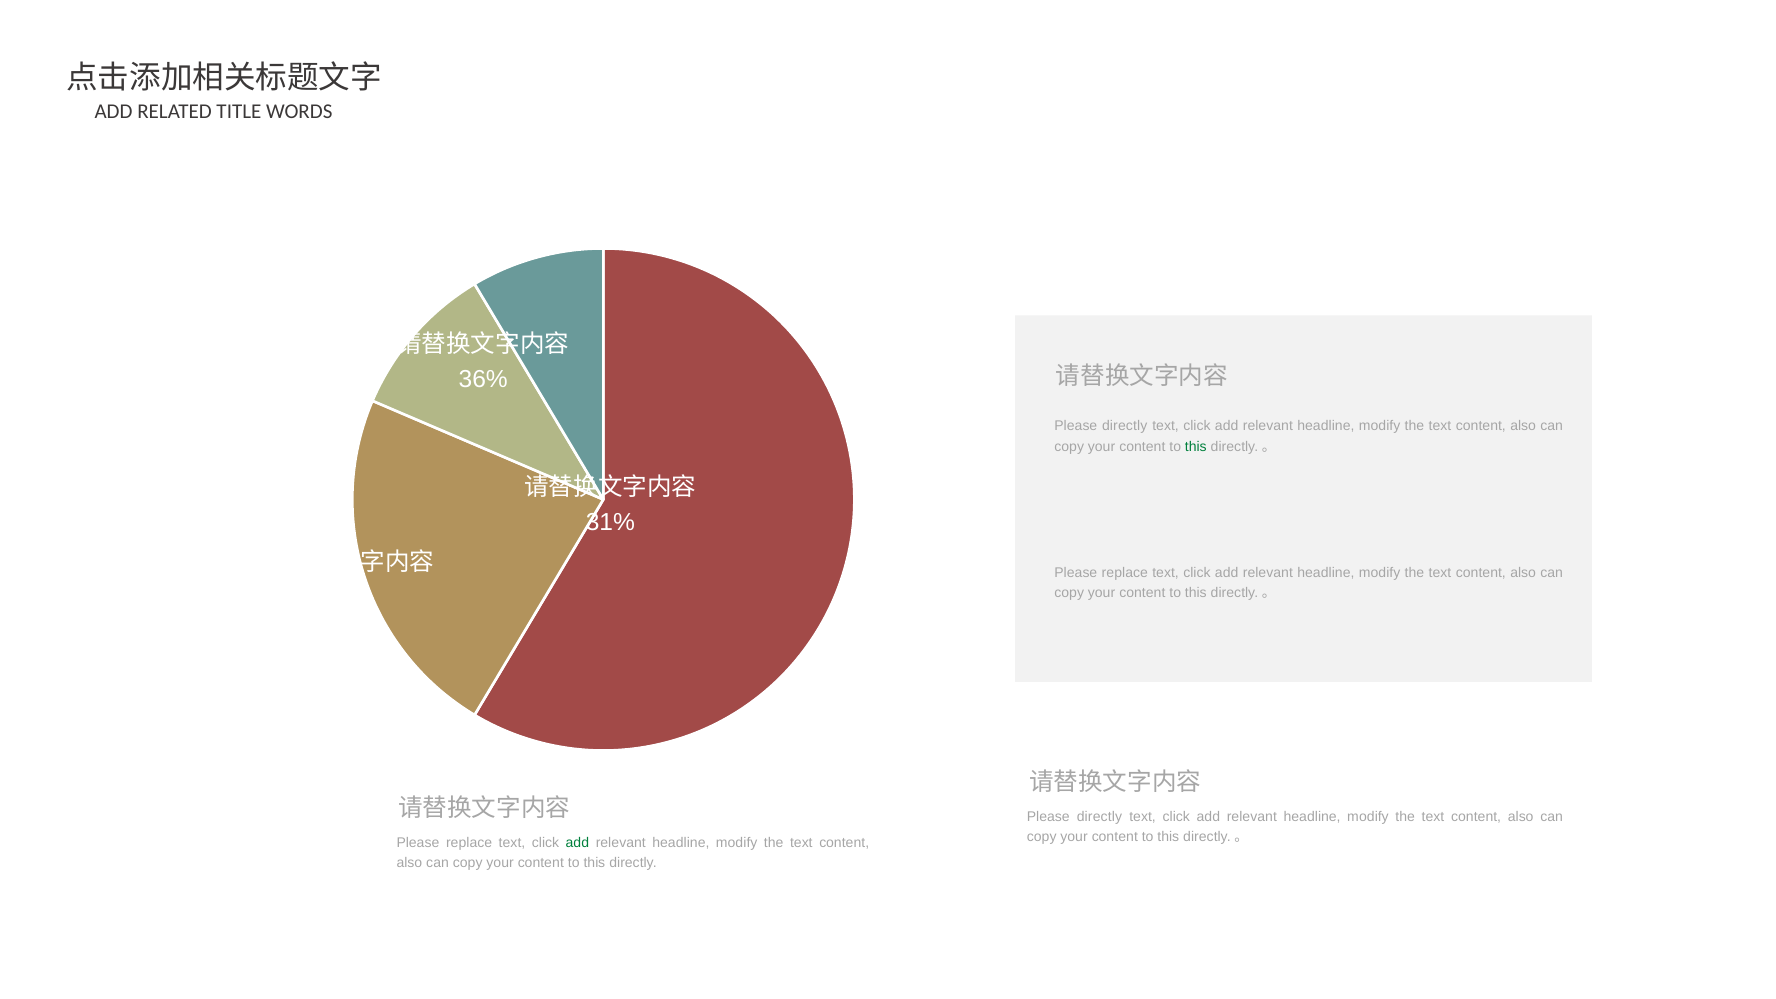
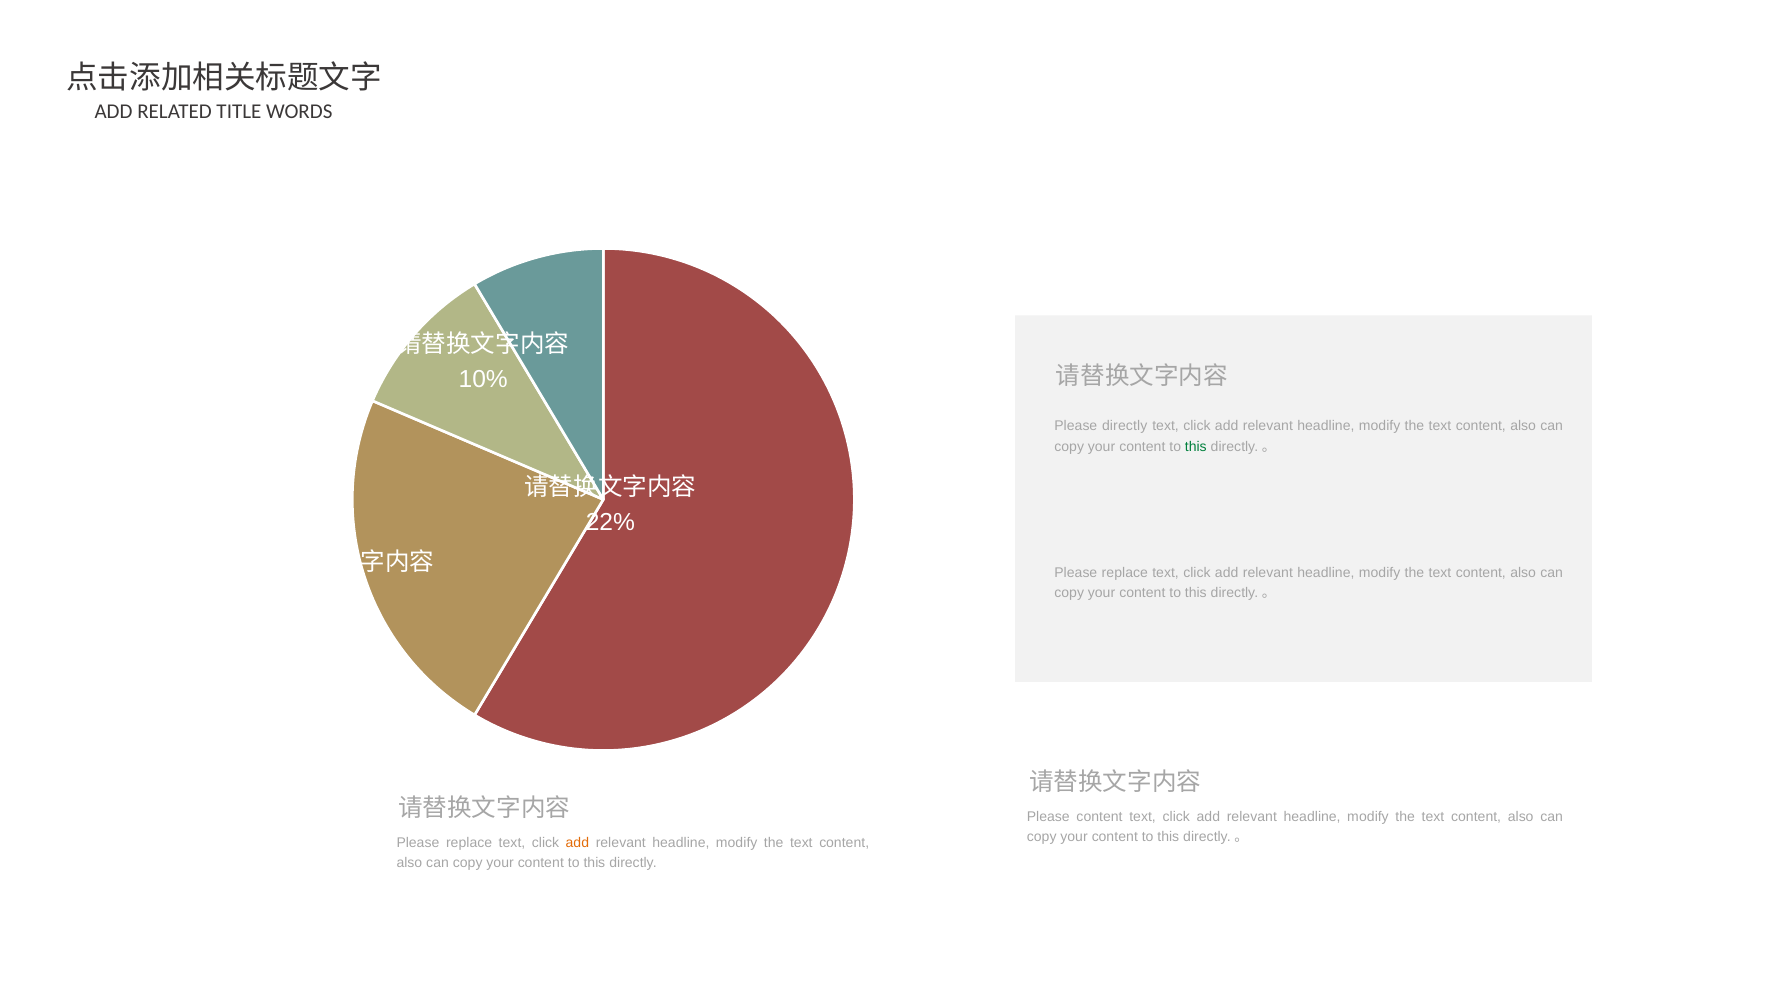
36%: 36% -> 10% (483, 379)
31%: 31% -> 22% (610, 523)
directly: directly -> content (1100, 817)
add colour: green -> orange (577, 843)
